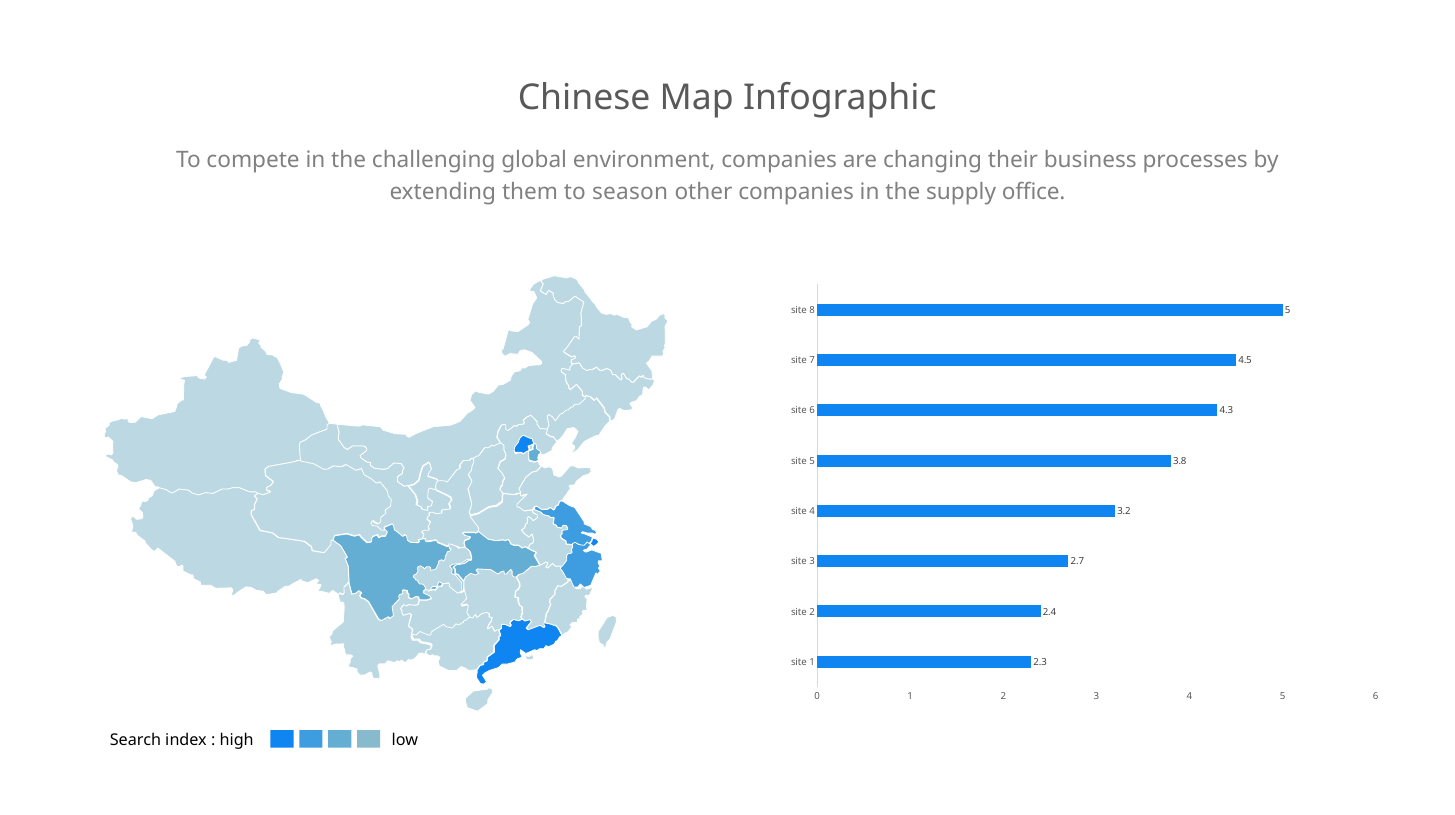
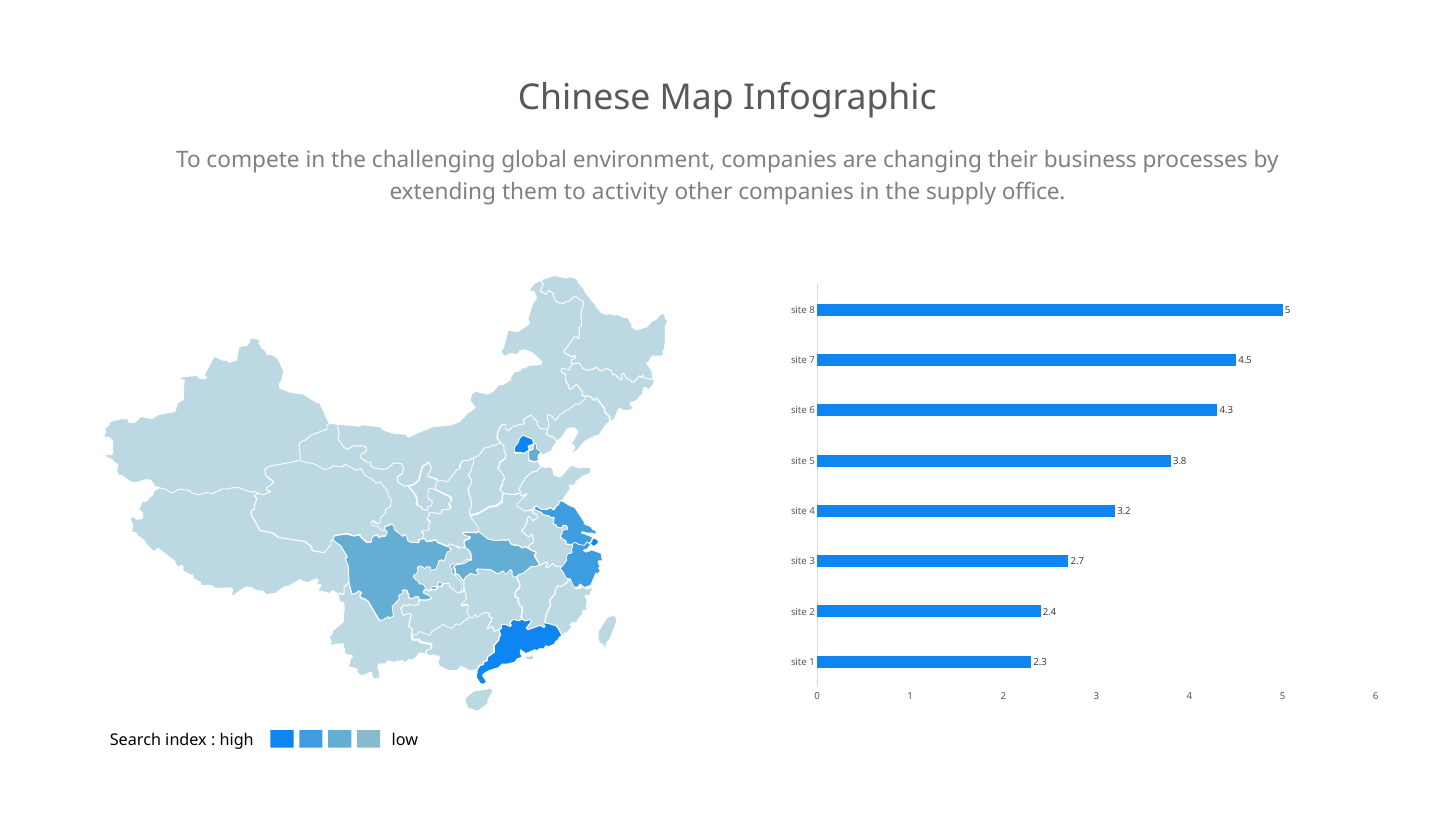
season: season -> activity (630, 192)
